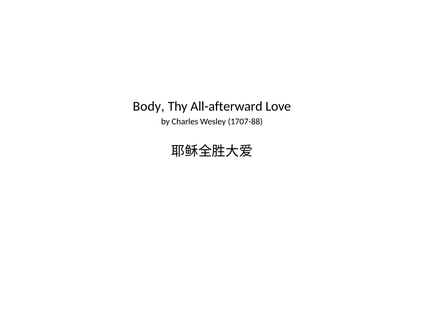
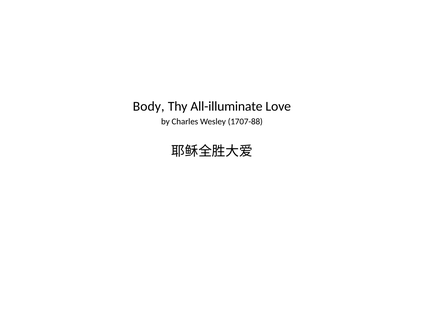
All-afterward: All-afterward -> All-illuminate (227, 106)
